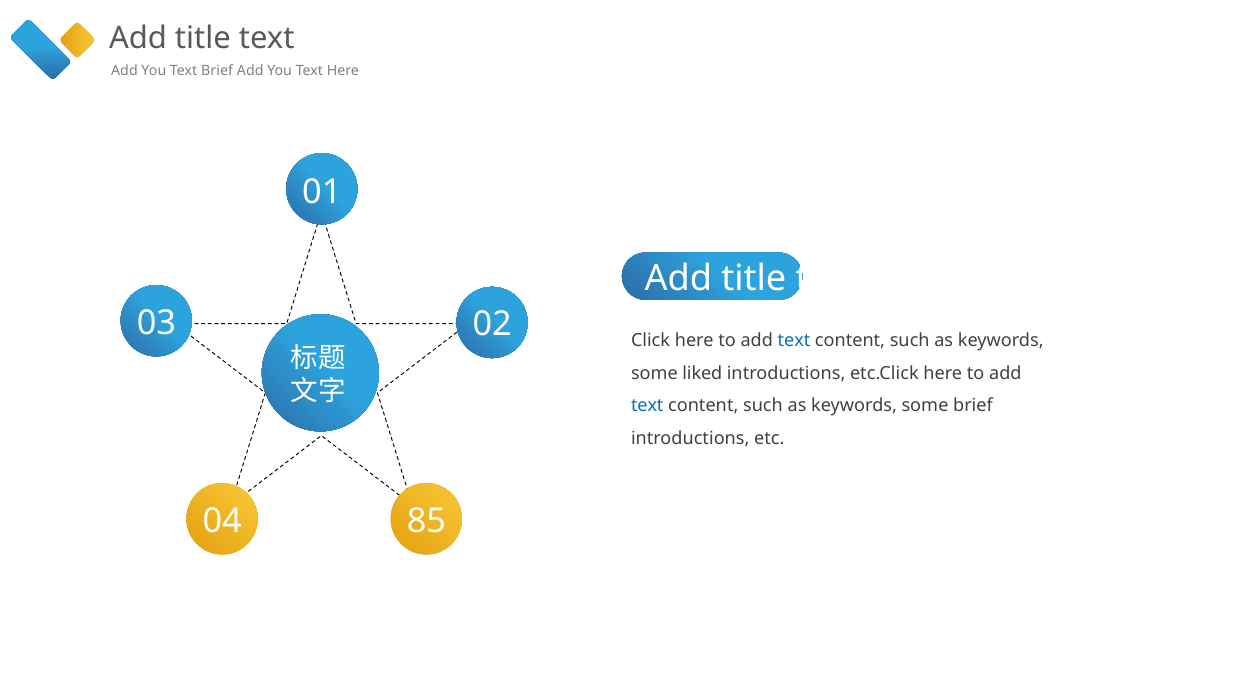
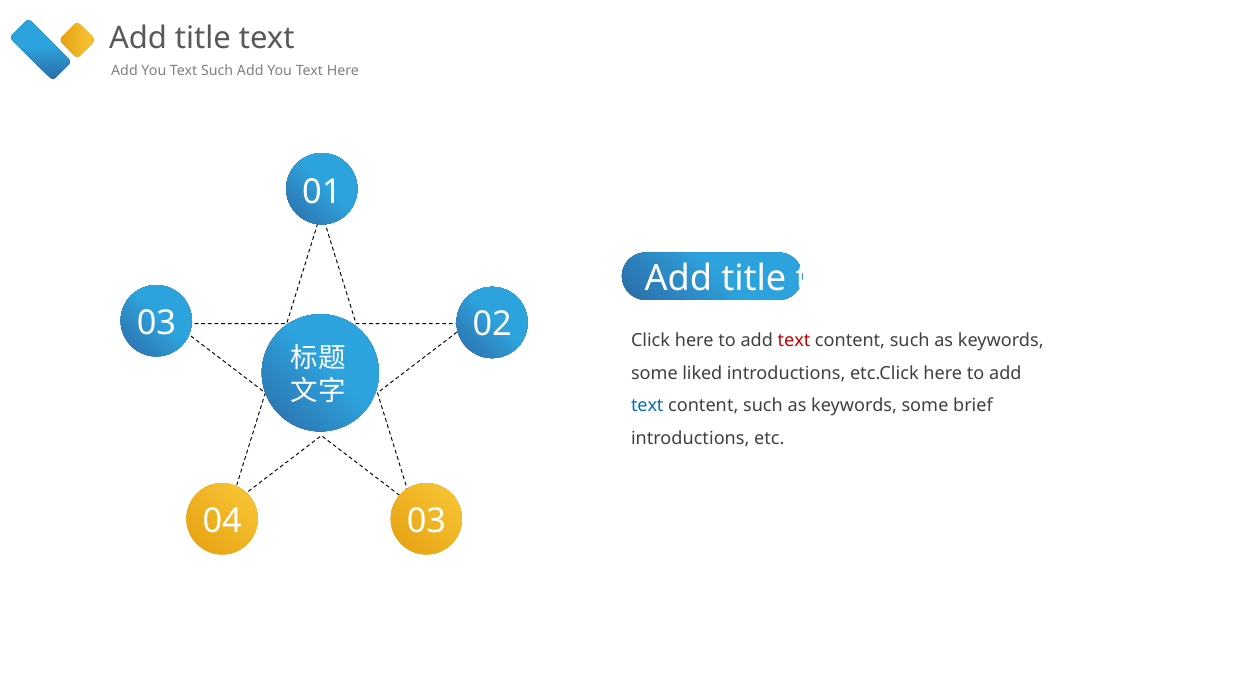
Text Brief: Brief -> Such (217, 71)
text colour: blue -> red (794, 341)
04 85: 85 -> 03 (426, 521)
